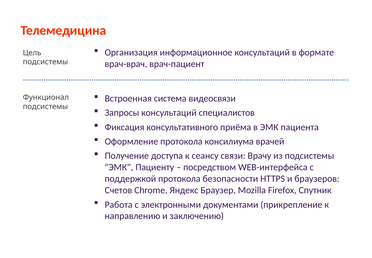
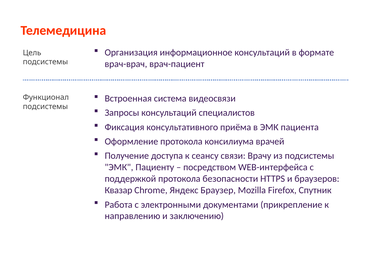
Счетов: Счетов -> Квазар (118, 190)
